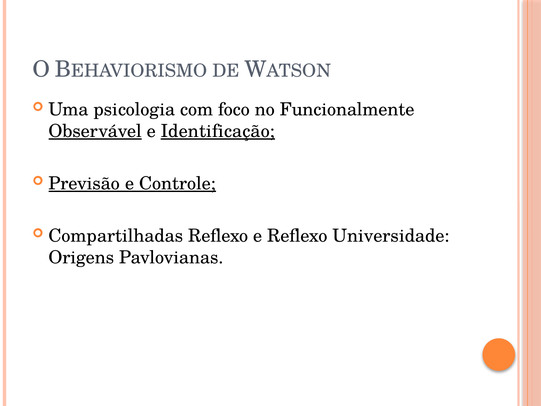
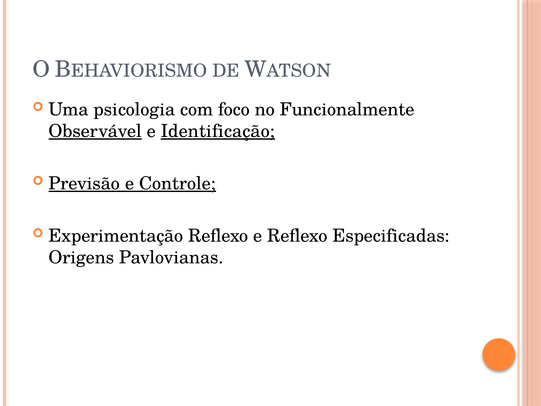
Compartilhadas: Compartilhadas -> Experimentação (116, 236)
Universidade: Universidade -> Especificadas (391, 236)
